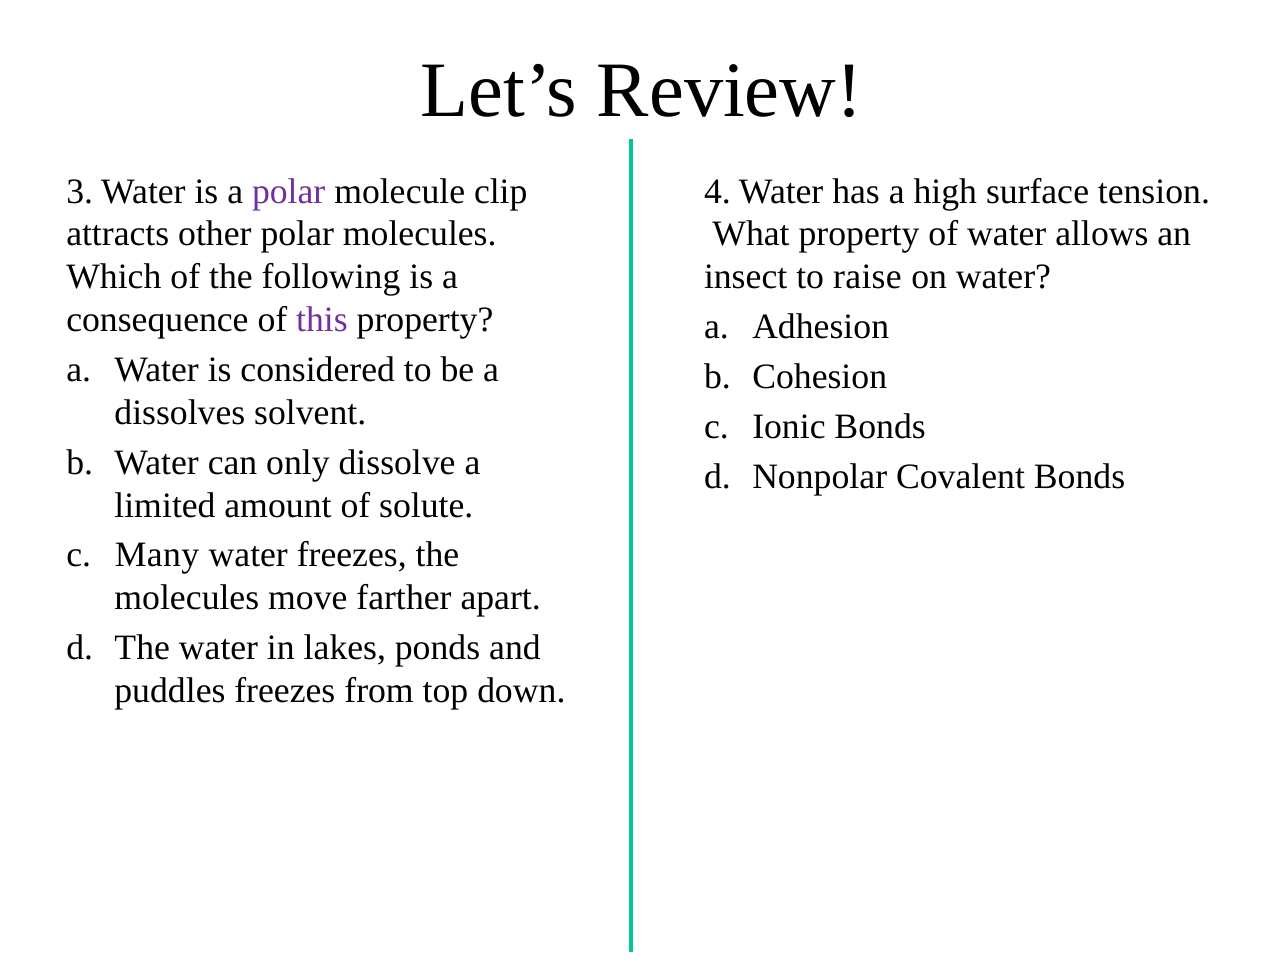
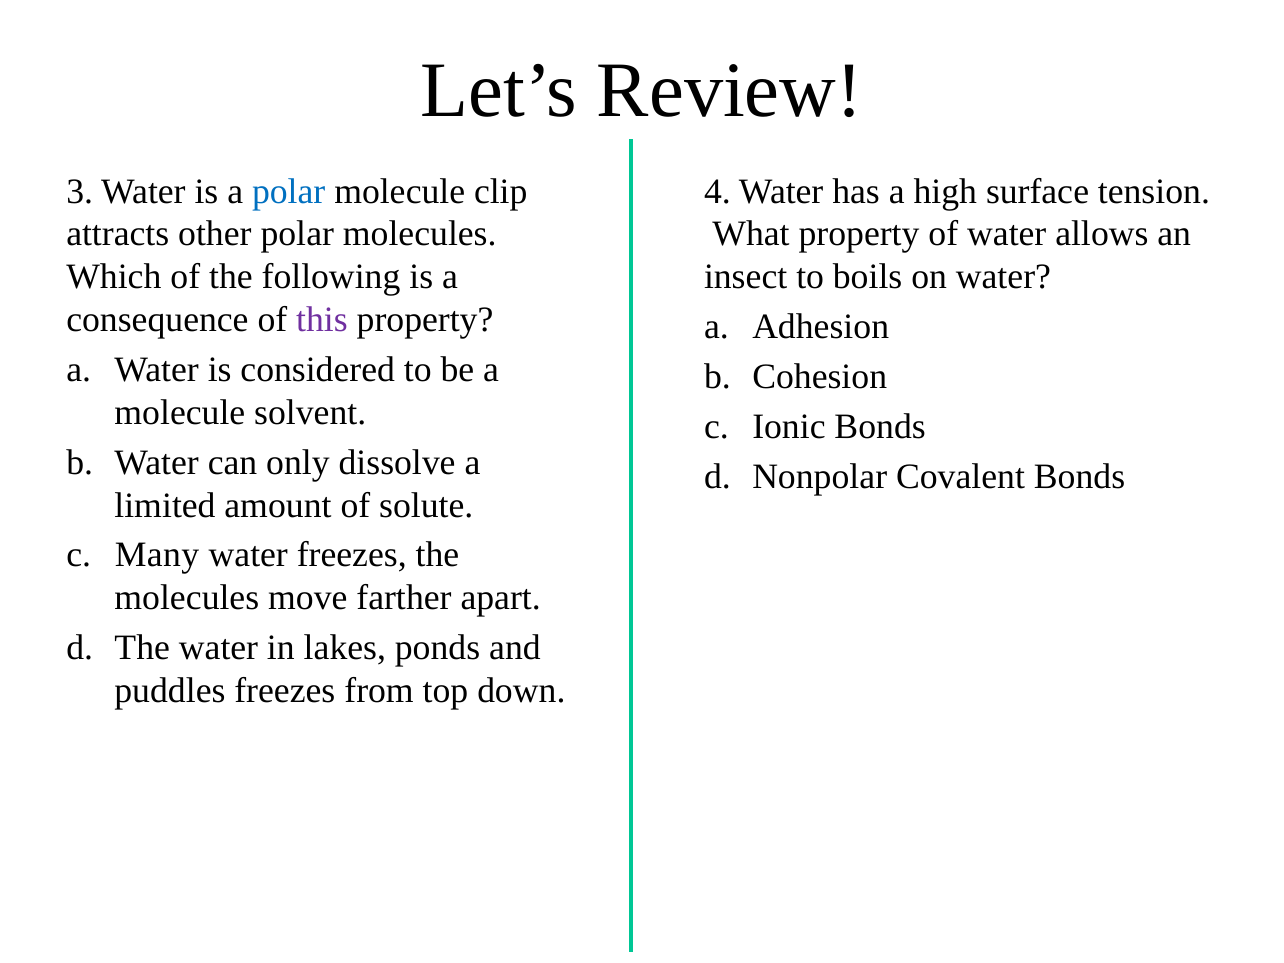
polar colour: purple -> blue (289, 191)
raise: raise -> boils (868, 277)
dissolves: dissolves -> molecule (180, 412)
